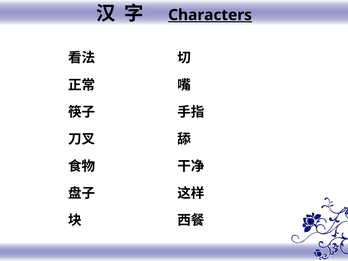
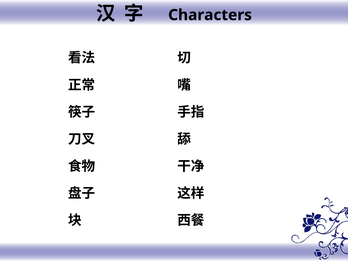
Characters underline: present -> none (210, 15)
